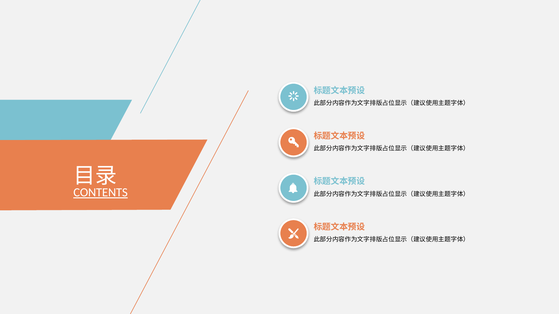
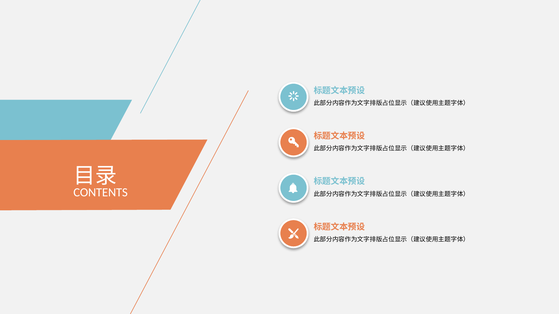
CONTENTS underline: present -> none (101, 193)
